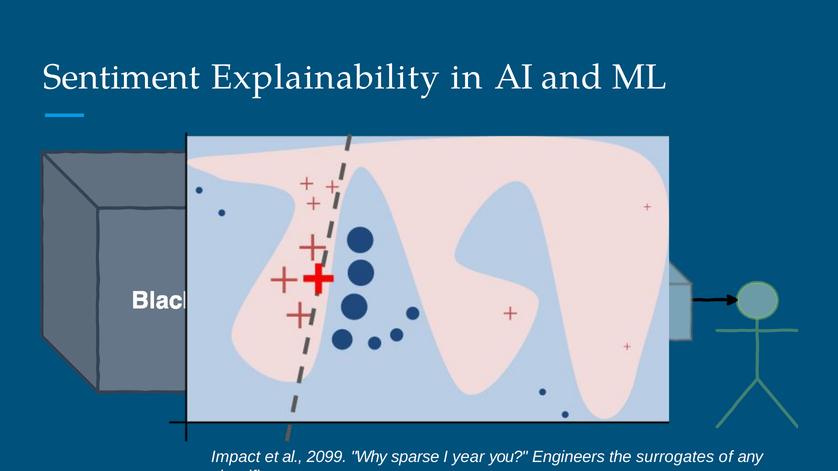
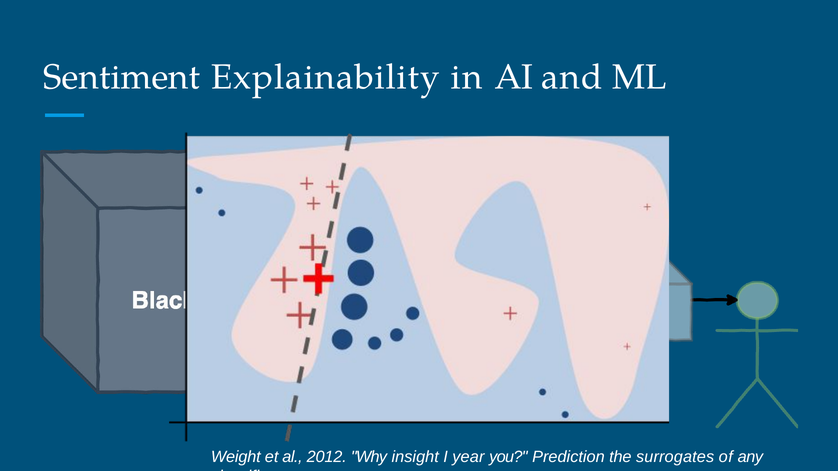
Impact: Impact -> Weight (236, 457)
2099: 2099 -> 2012 (327, 457)
sparse: sparse -> insight (415, 457)
Engineers: Engineers -> Prediction (568, 457)
